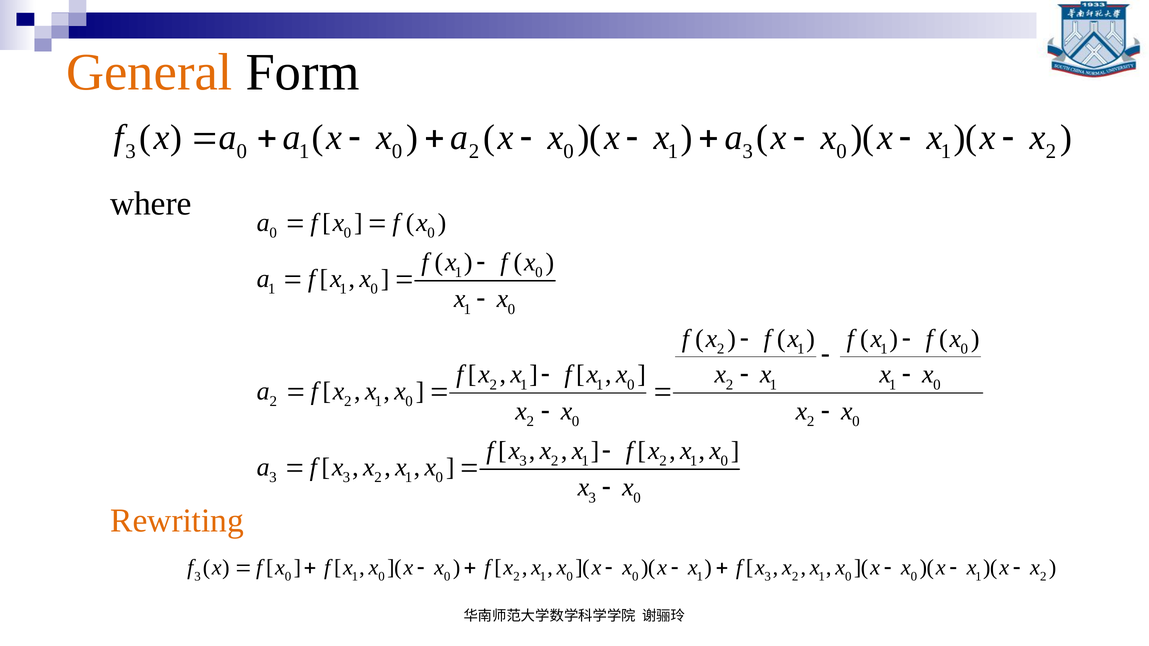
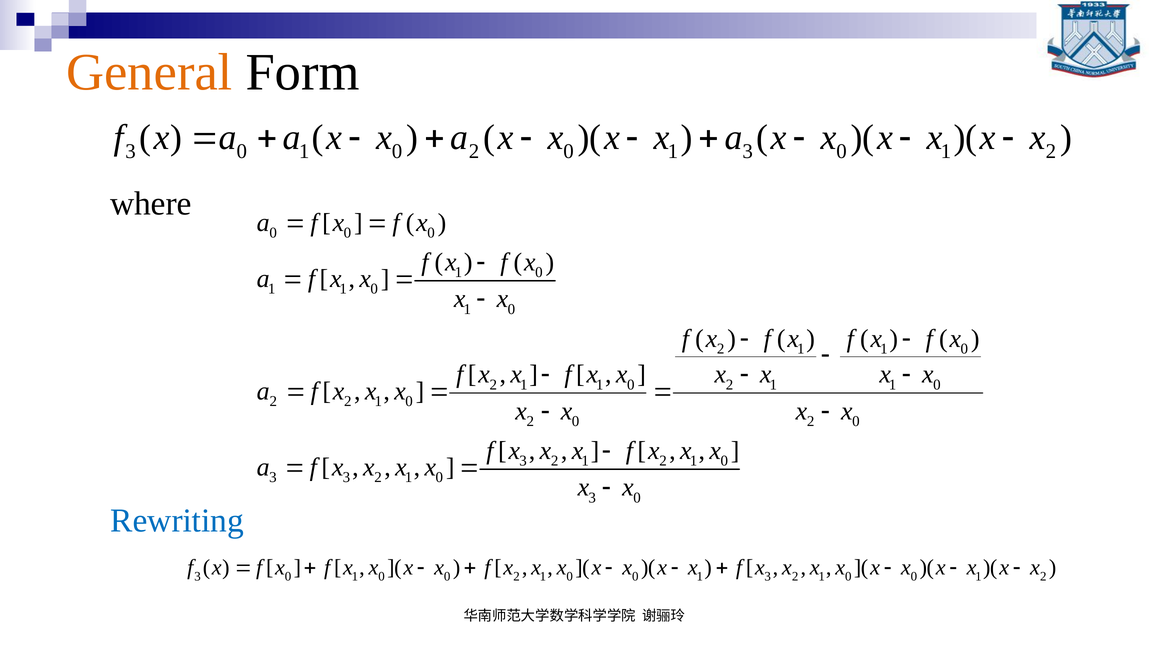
Rewriting colour: orange -> blue (177, 521)
